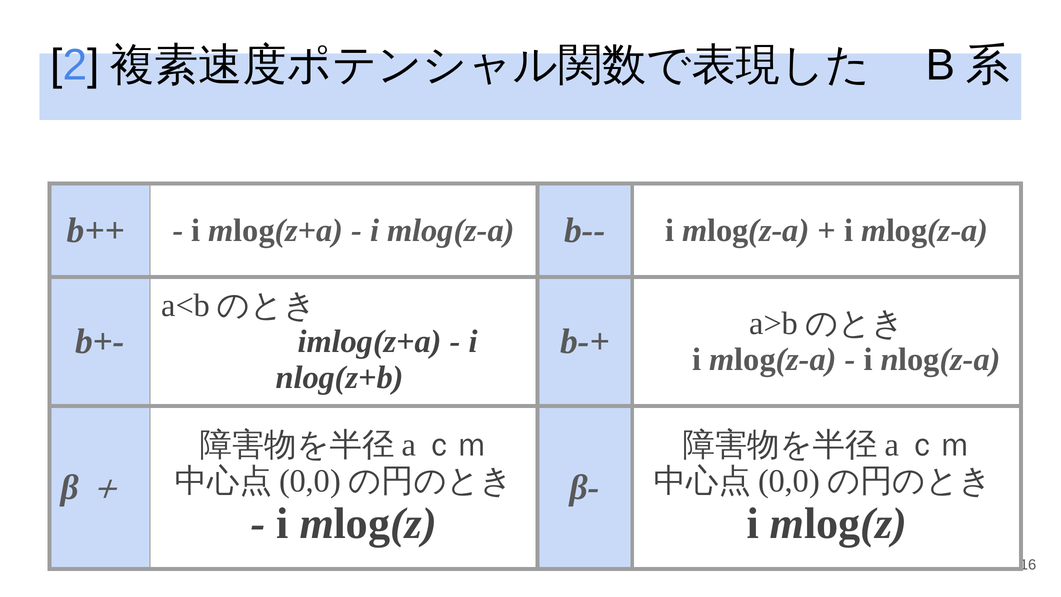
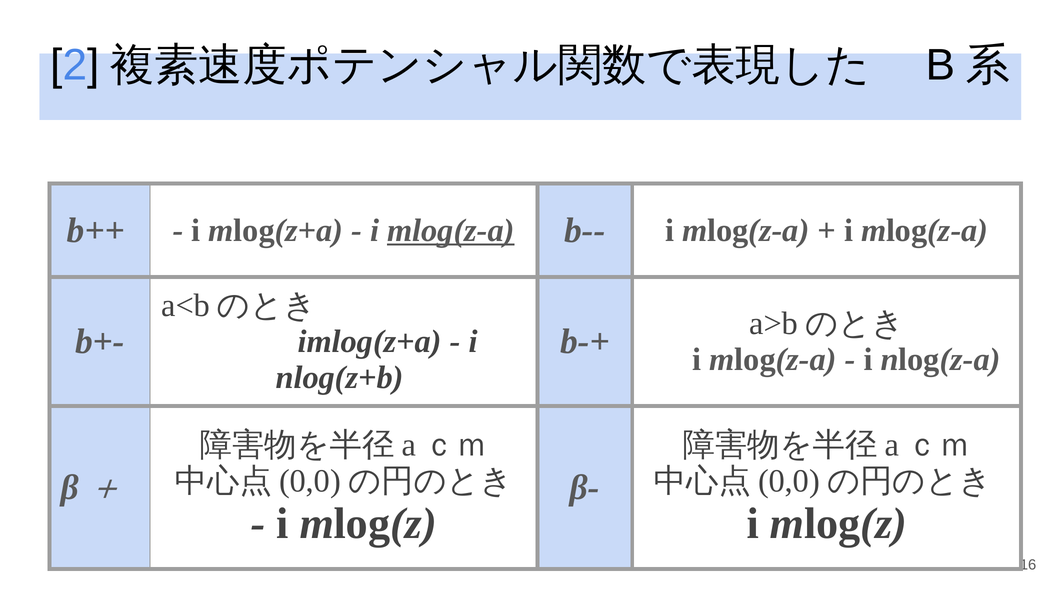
mlog(z-a underline: none -> present (451, 230)
